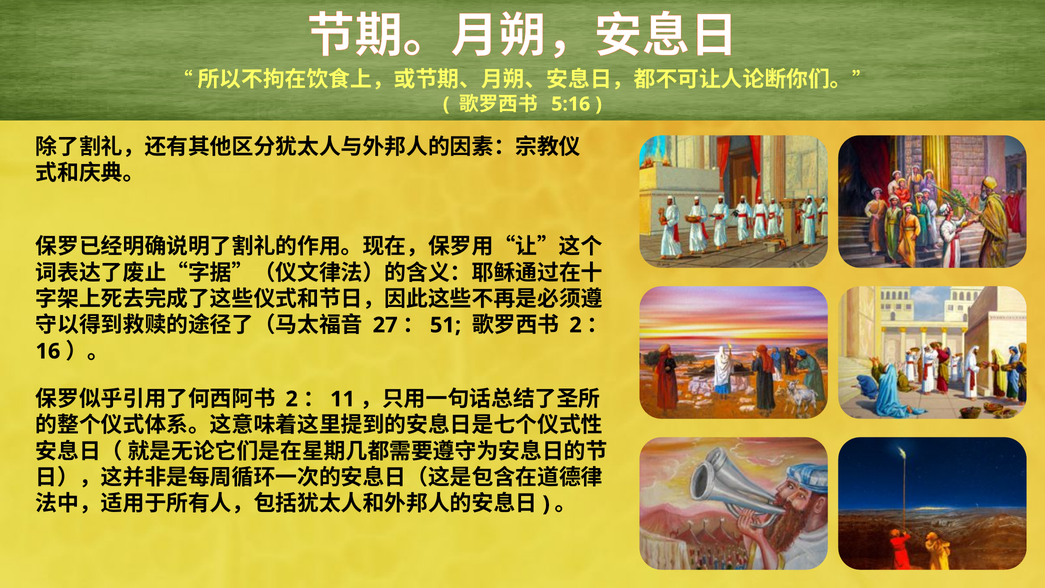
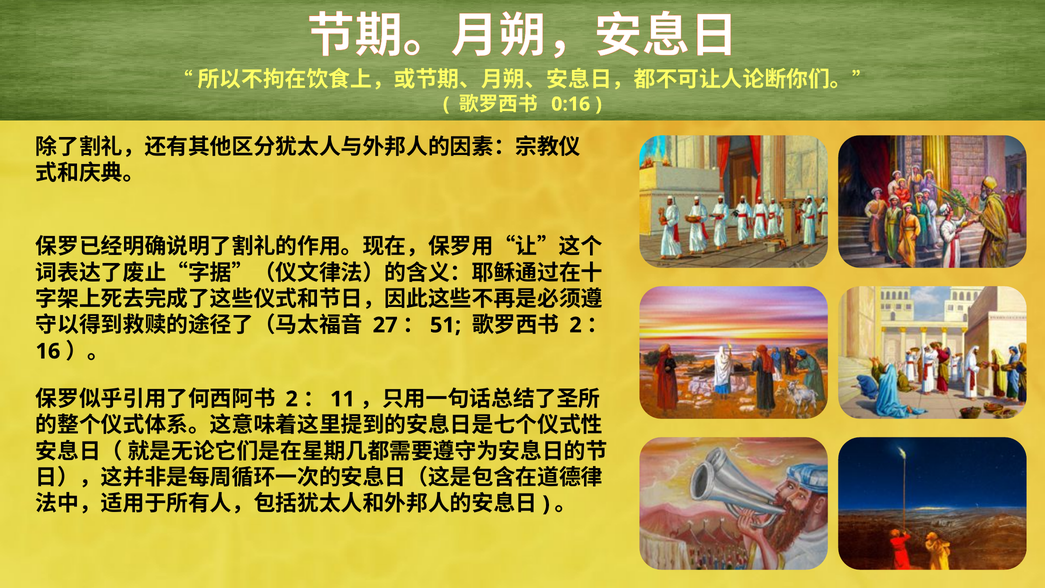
5:16: 5:16 -> 0:16 (571, 104)
